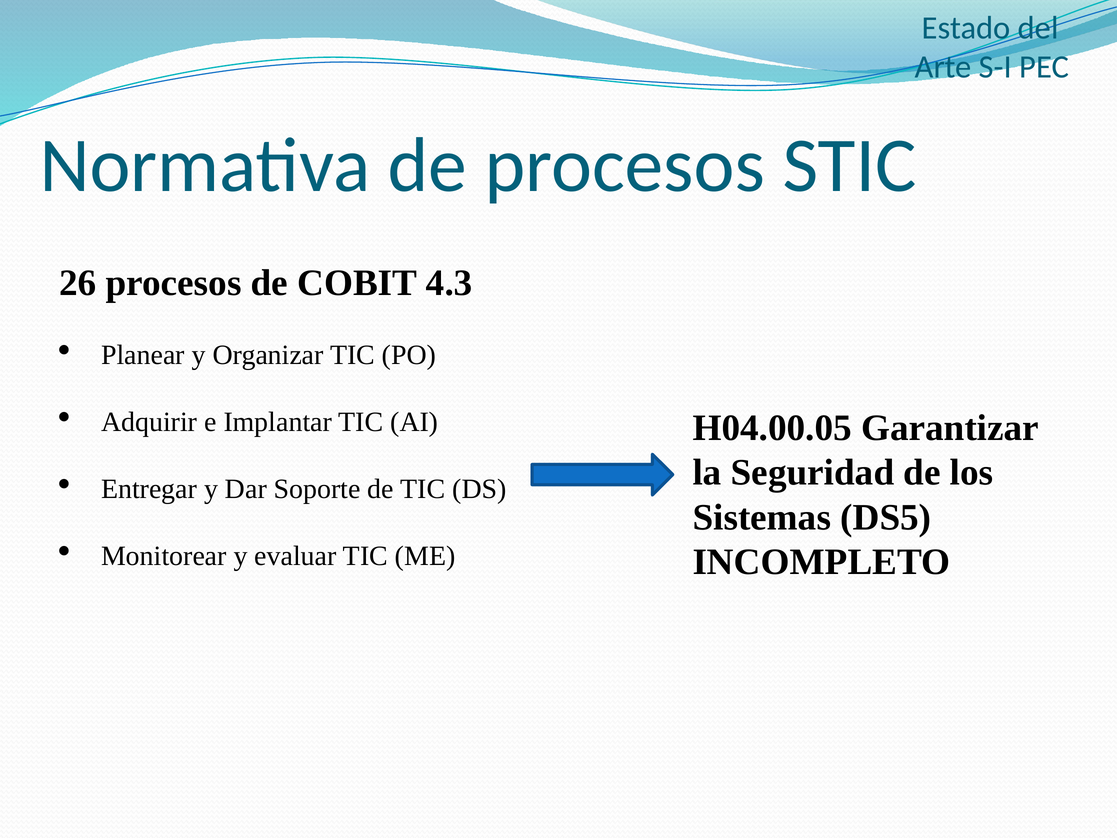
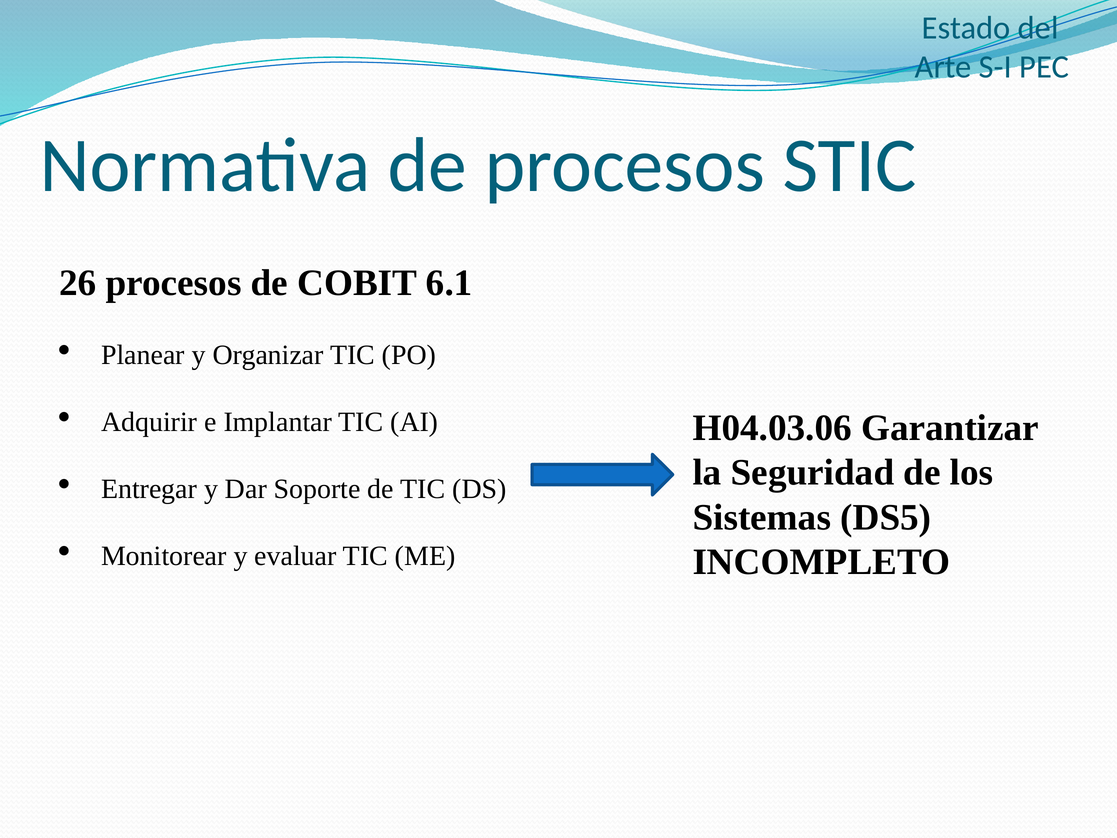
4.3: 4.3 -> 6.1 (449, 283)
H04.00.05: H04.00.05 -> H04.03.06 (772, 428)
